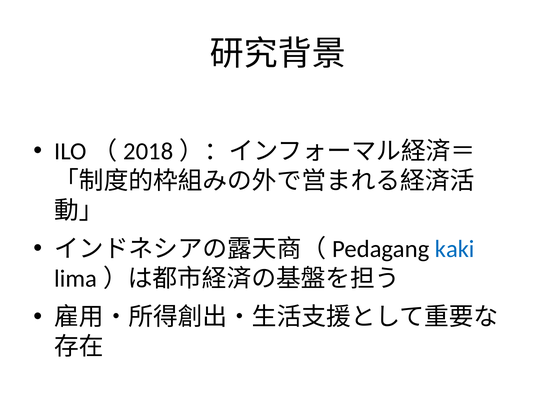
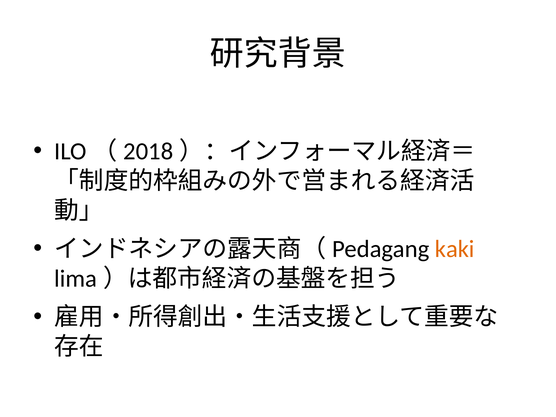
kaki colour: blue -> orange (455, 249)
